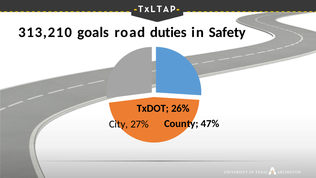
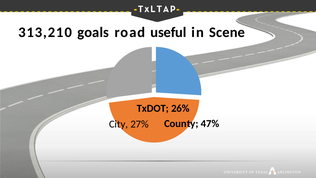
duties: duties -> useful (168, 32)
Safety: Safety -> Scene (227, 32)
